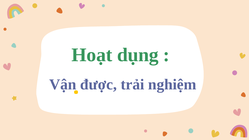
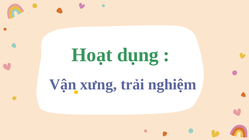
được: được -> xưng (99, 85)
